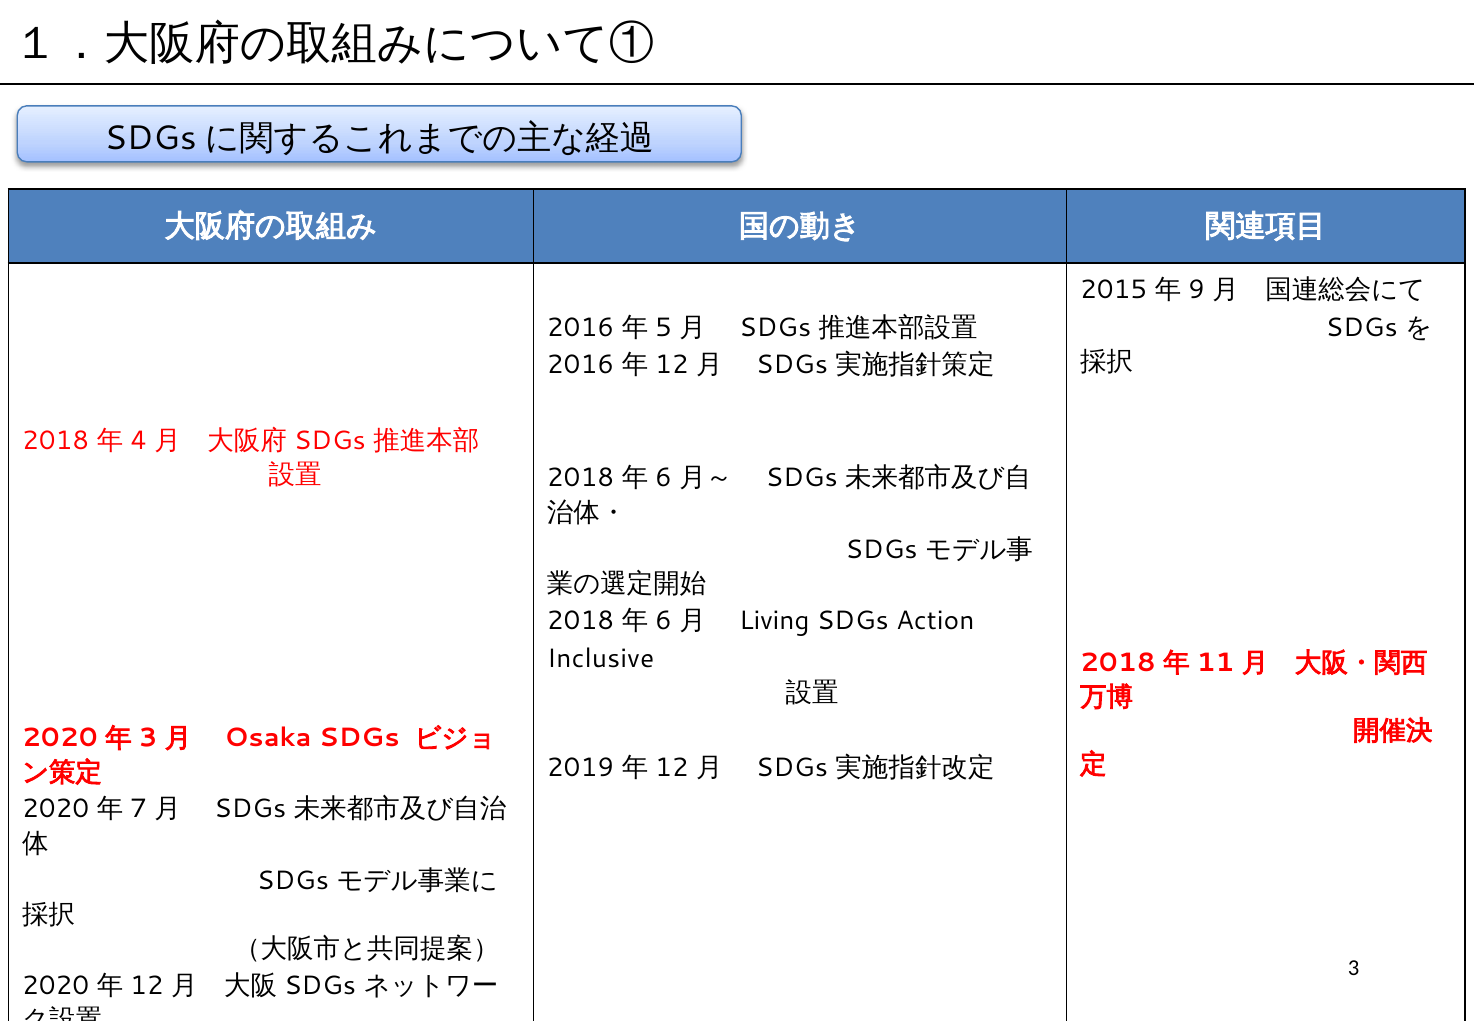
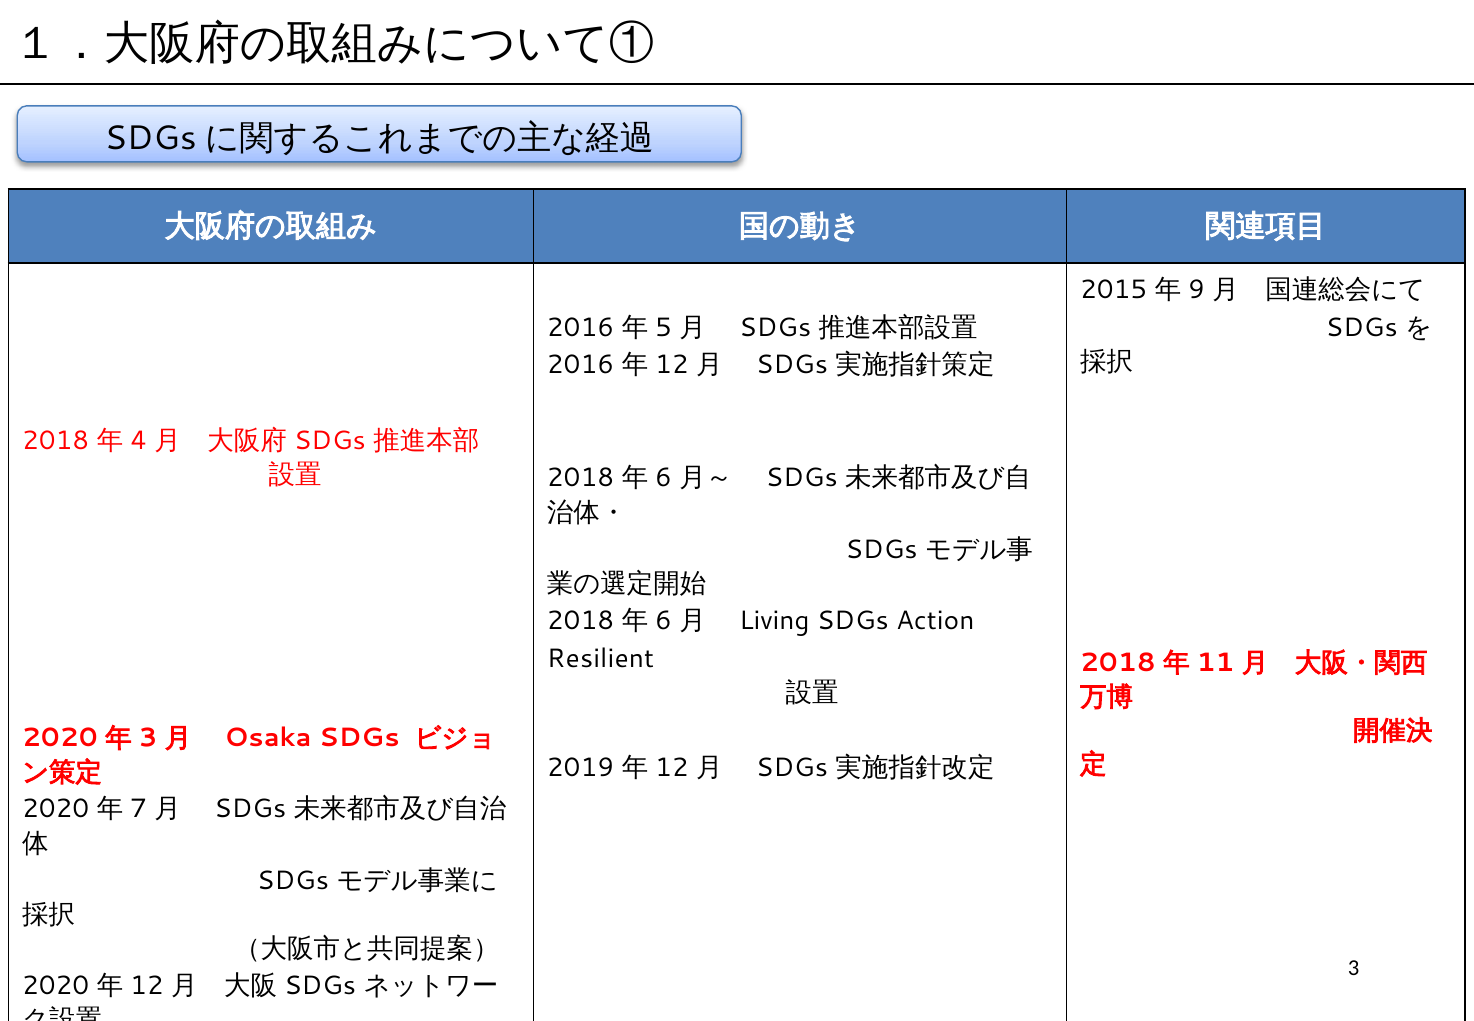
Inclusive: Inclusive -> Resilient (601, 658)
